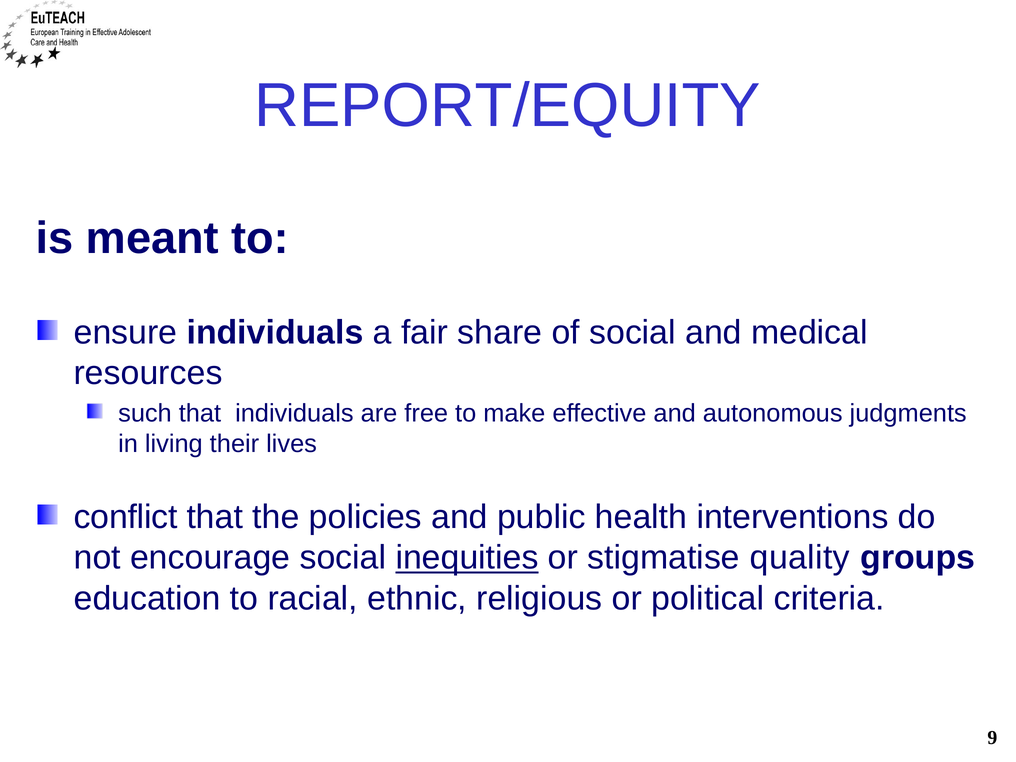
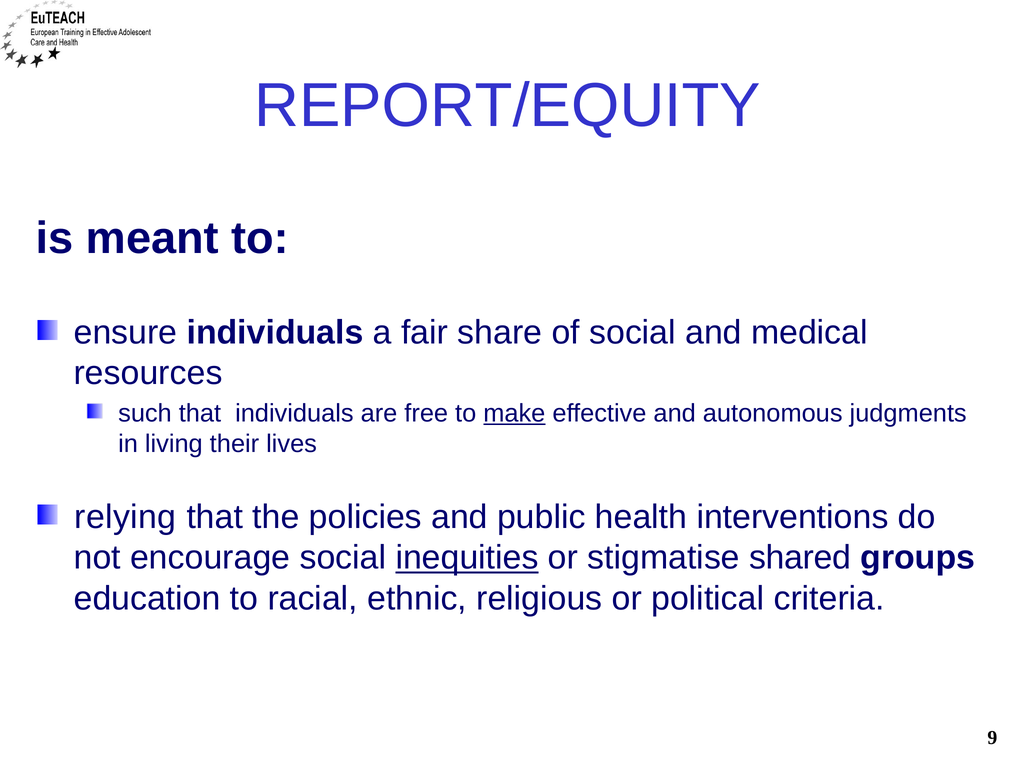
make underline: none -> present (514, 413)
conflict: conflict -> relying (125, 517)
quality: quality -> shared (800, 558)
